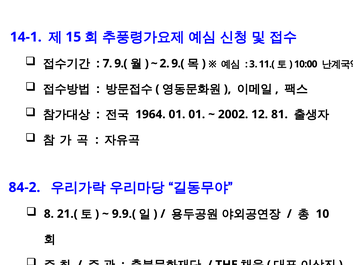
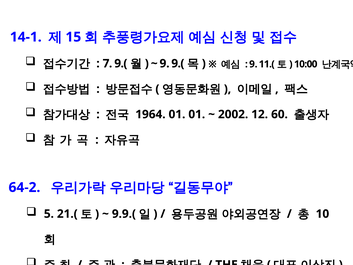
2: 2 -> 9 (165, 63)
3: 3 -> 9 (253, 64)
81: 81 -> 60 (279, 114)
84-2: 84-2 -> 64-2 (24, 187)
8: 8 -> 5 (49, 214)
